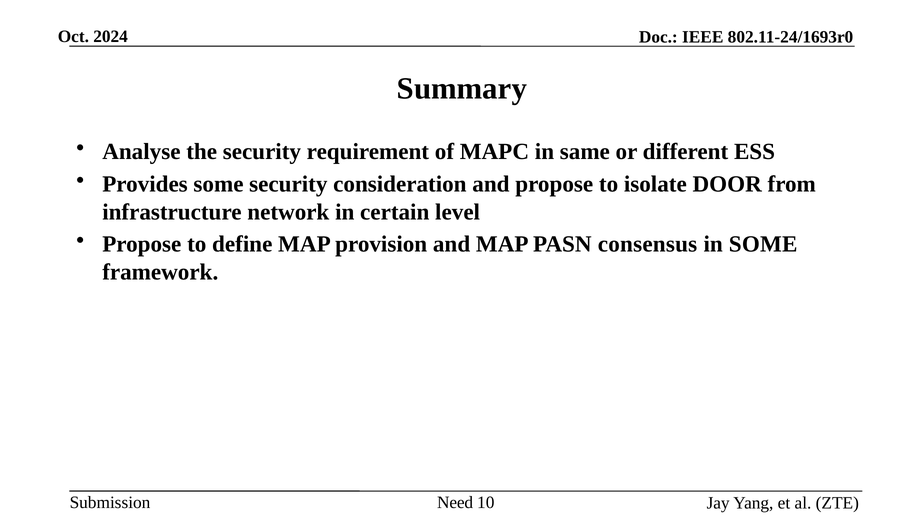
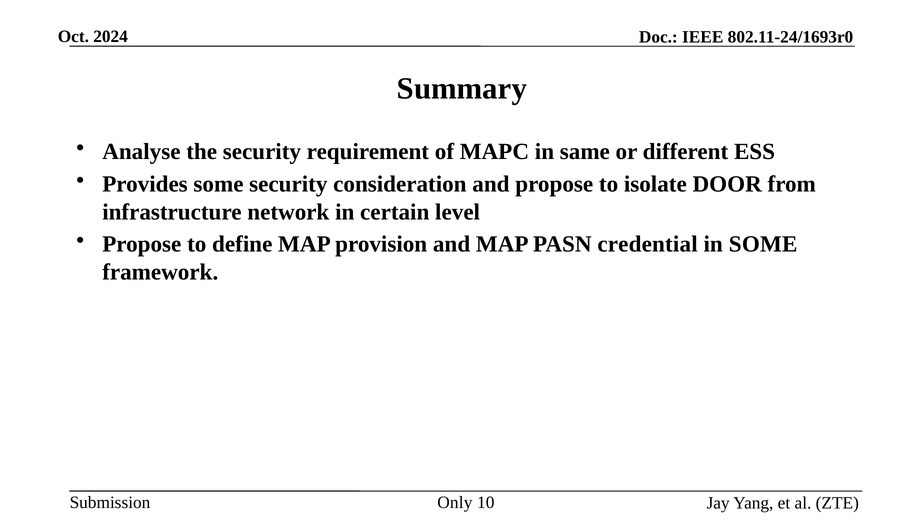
consensus: consensus -> credential (648, 244)
Need: Need -> Only (455, 502)
